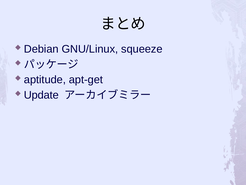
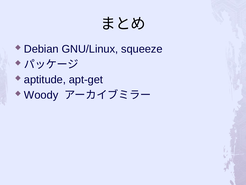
Update: Update -> Woody (41, 95)
